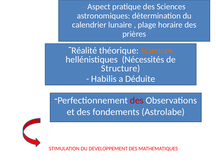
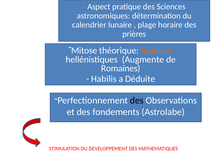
Réalité: Réalité -> Mitose (84, 51)
Nécessités: Nécessités -> Augmente (143, 59)
Structure: Structure -> Romaines (121, 68)
des colour: red -> black (137, 100)
